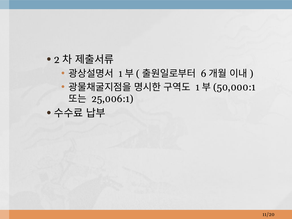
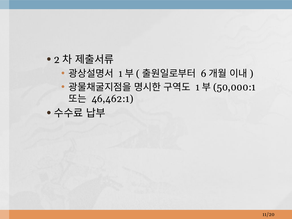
25,006:1: 25,006:1 -> 46,462:1 (112, 99)
